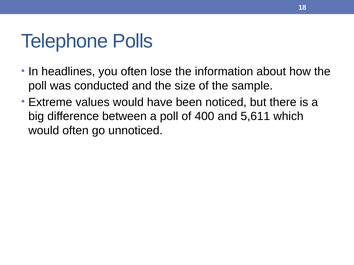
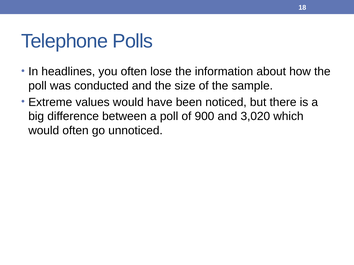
400: 400 -> 900 (204, 116)
5,611: 5,611 -> 3,020 (255, 116)
